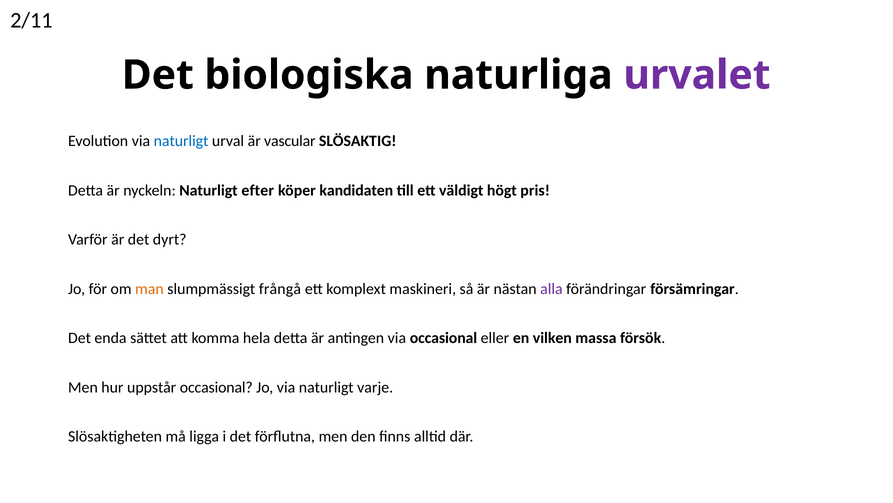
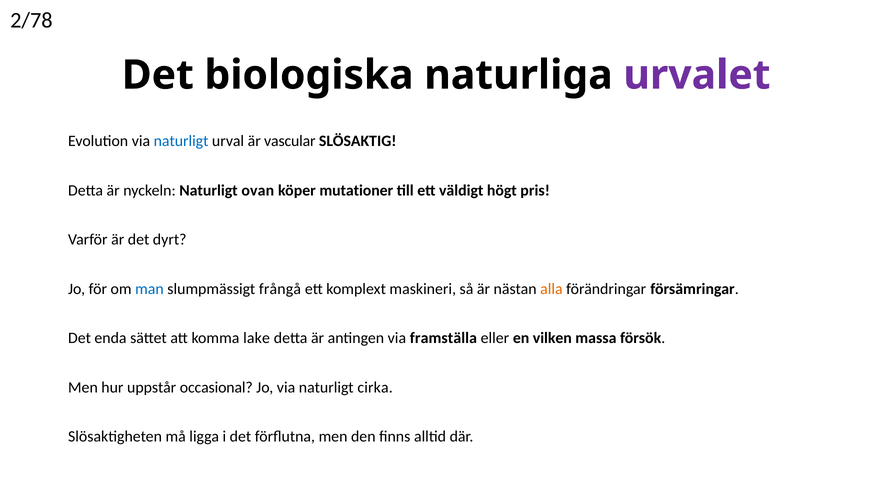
2/11: 2/11 -> 2/78 (31, 20)
efter: efter -> ovan (258, 190)
kandidaten: kandidaten -> mutationer (356, 190)
man colour: orange -> blue (149, 288)
alla colour: purple -> orange (551, 288)
hela: hela -> lake (257, 338)
via occasional: occasional -> framställa (443, 338)
varje: varje -> cirka (375, 387)
